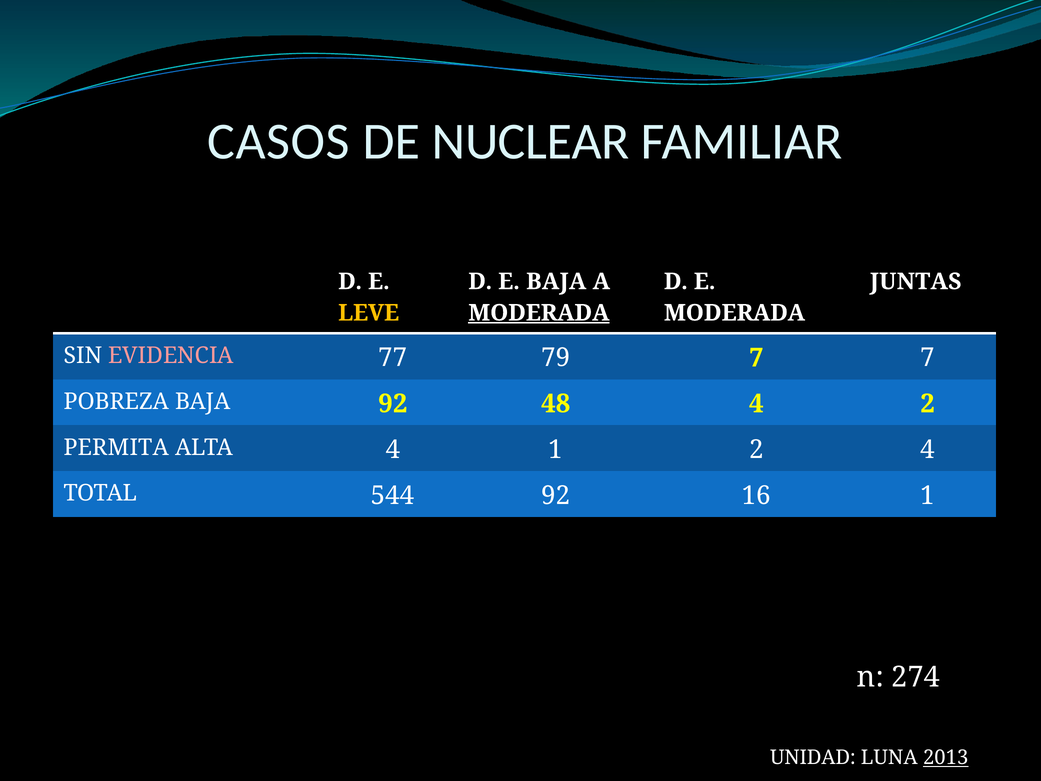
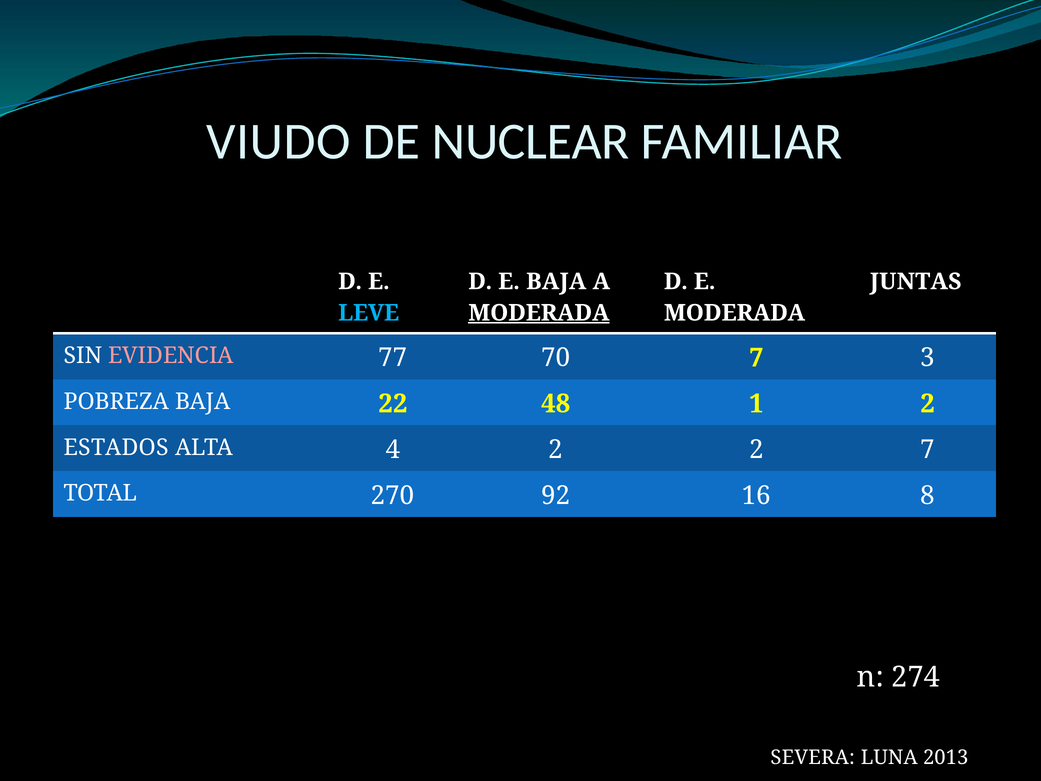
CASOS: CASOS -> VIUDO (278, 141)
LEVE colour: yellow -> light blue (369, 313)
79: 79 -> 70 (556, 358)
7 7: 7 -> 3 (928, 358)
BAJA 92: 92 -> 22 (393, 404)
48 4: 4 -> 1 (756, 404)
PERMITA: PERMITA -> ESTADOS (116, 447)
4 1: 1 -> 2 (556, 449)
2 4: 4 -> 7 (928, 449)
544: 544 -> 270 (393, 495)
16 1: 1 -> 8 (928, 495)
UNIDAD: UNIDAD -> SEVERA (813, 758)
2013 underline: present -> none (946, 758)
